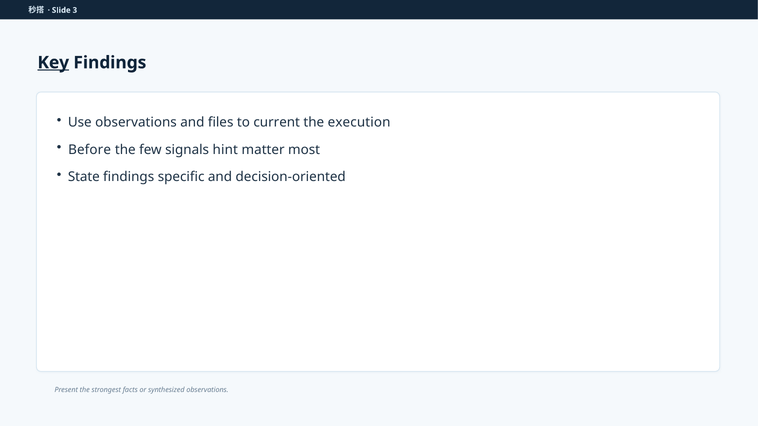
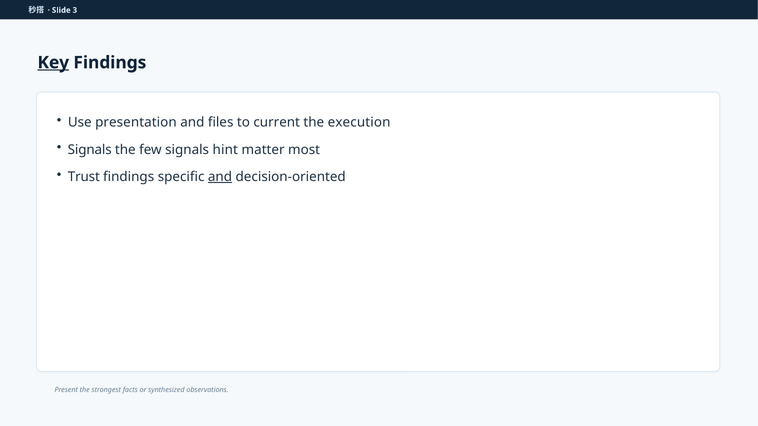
Use observations: observations -> presentation (136, 123)
Before: Before -> Signals (90, 150)
State: State -> Trust (84, 177)
and underline: none -> present (220, 177)
